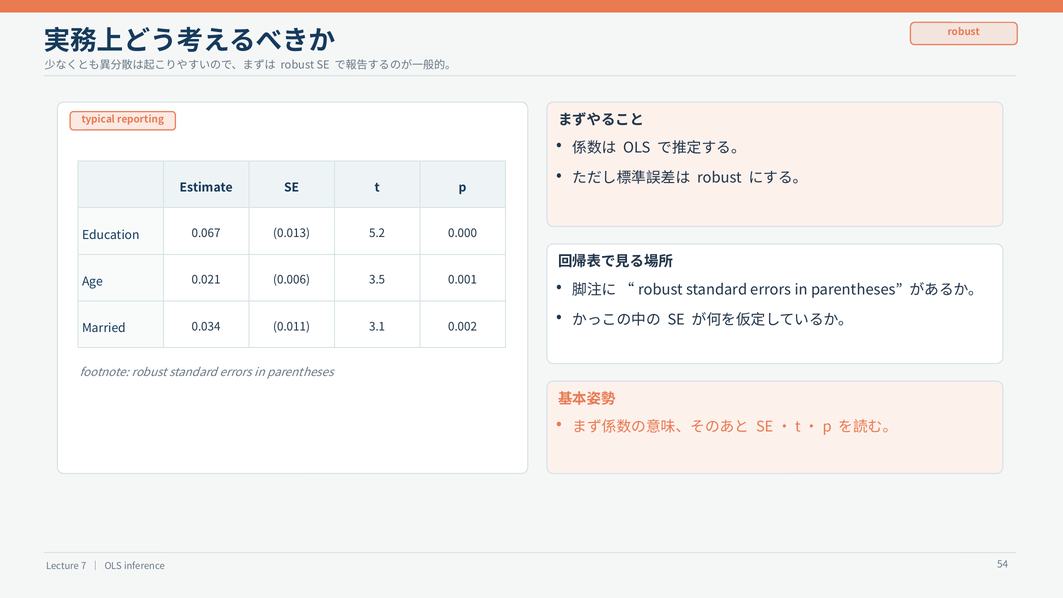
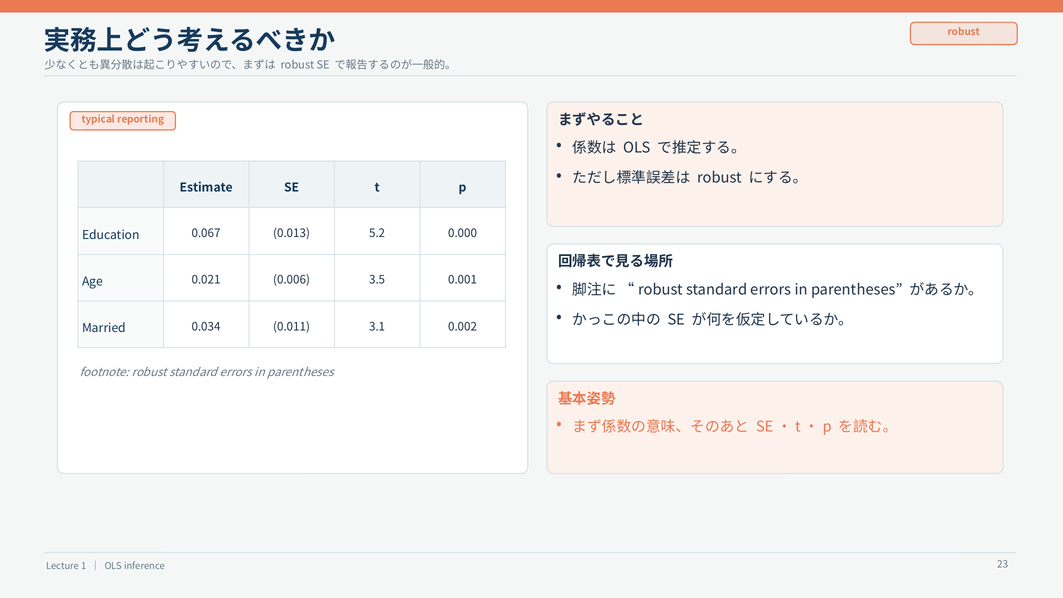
7: 7 -> 1 (84, 566)
54: 54 -> 23 (1003, 564)
